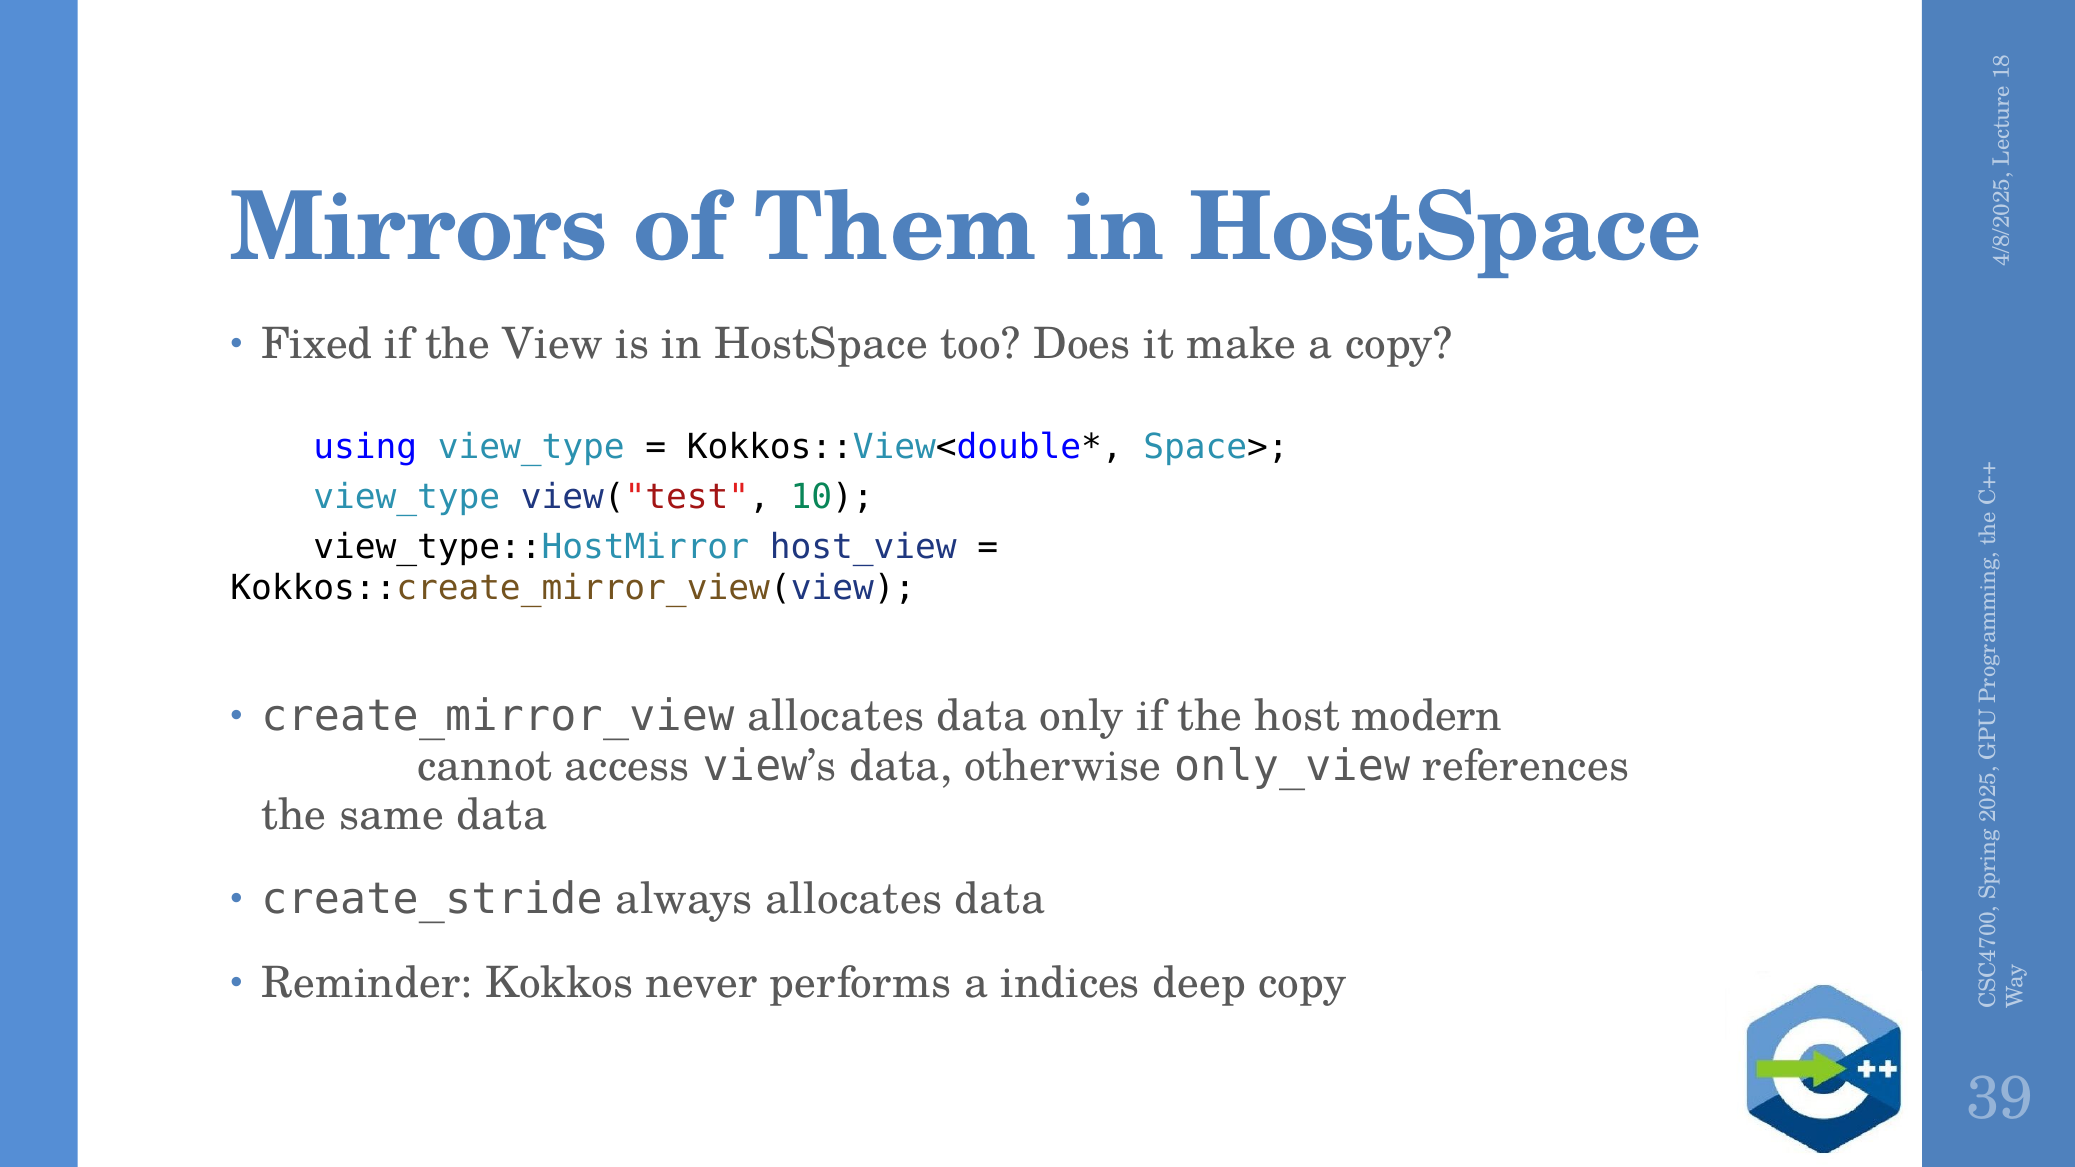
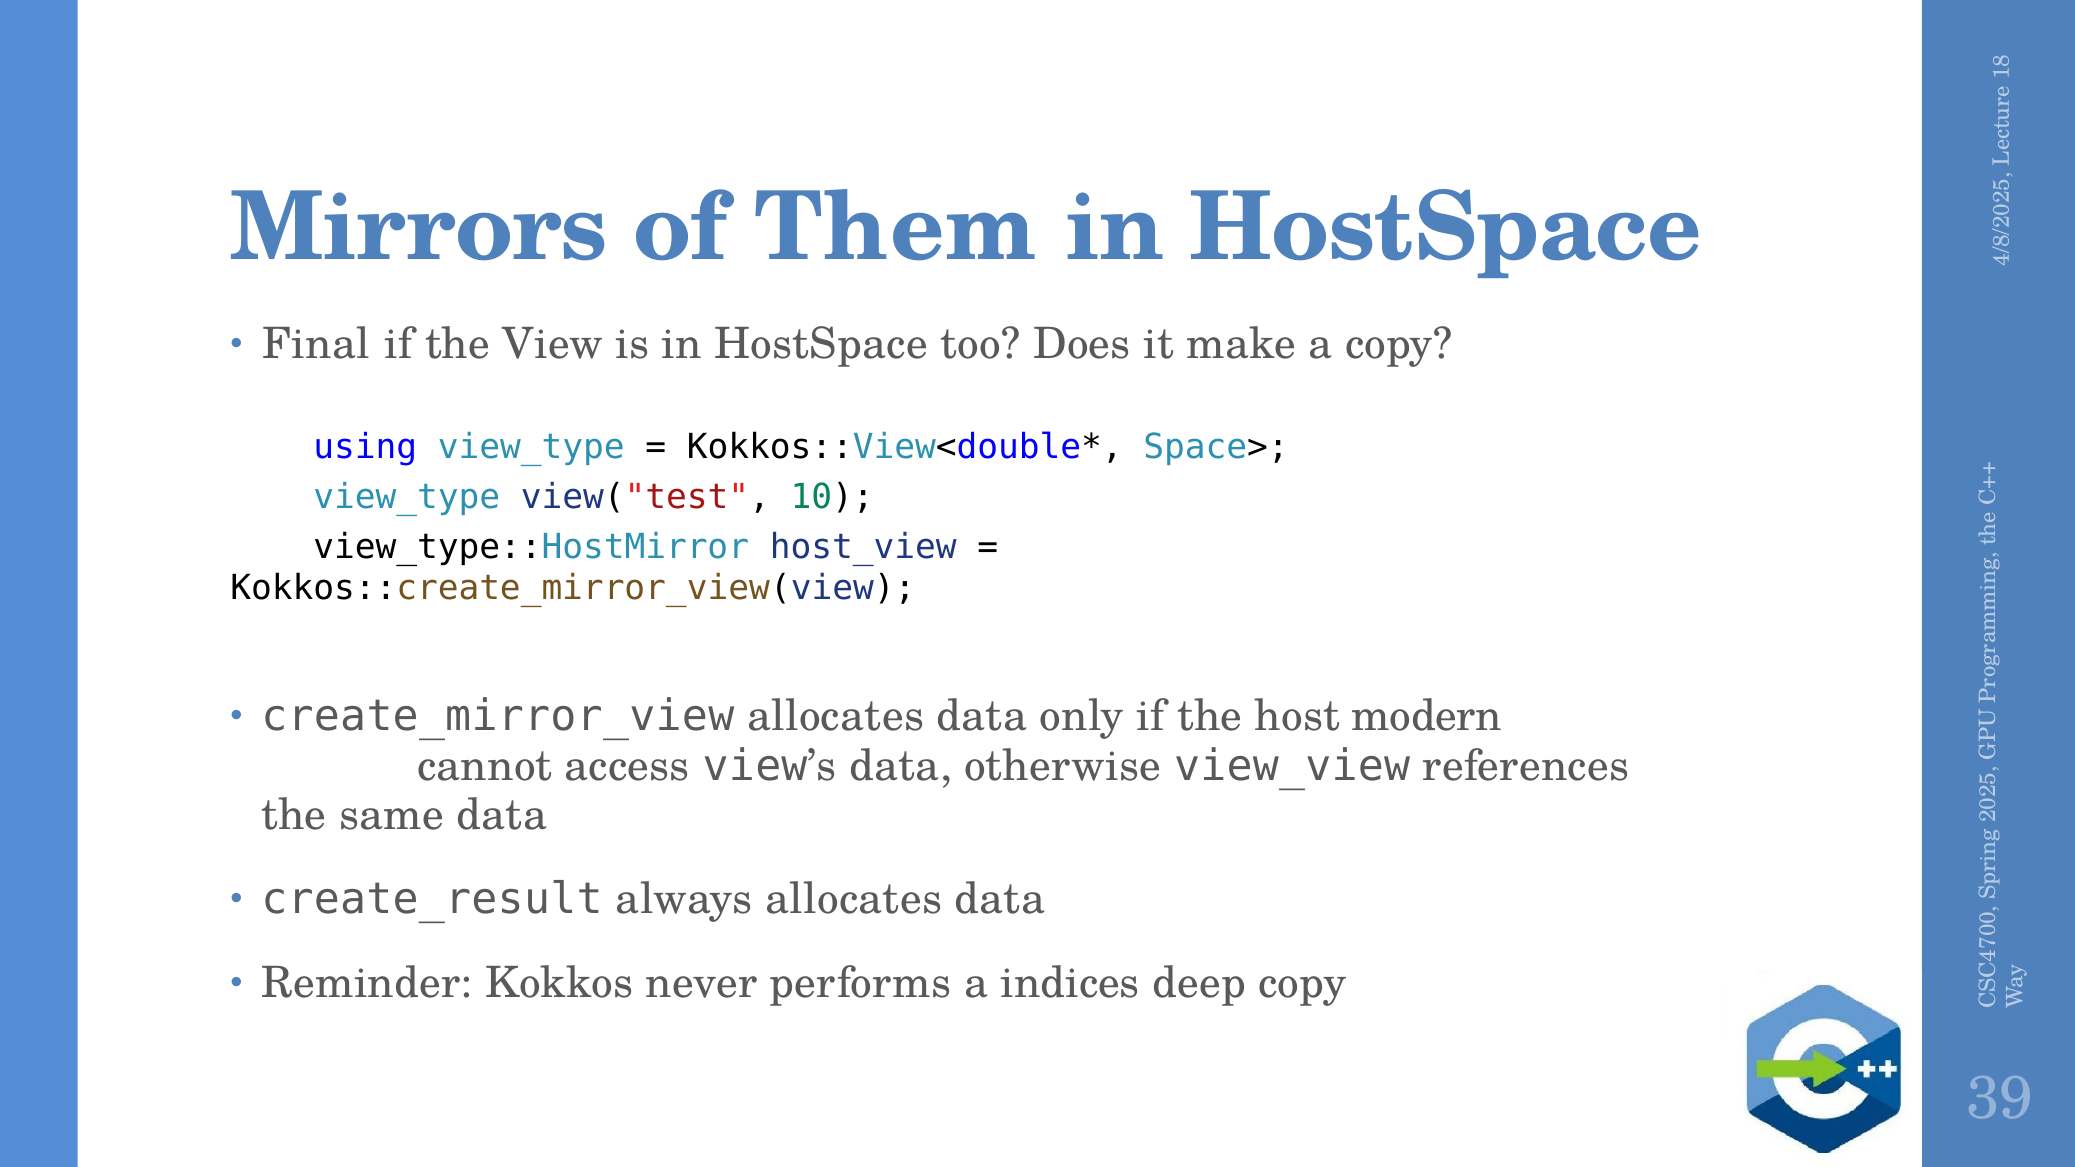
Fixed: Fixed -> Final (316, 344)
only_view: only_view -> view_view (1292, 766)
create_stride: create_stride -> create_result (432, 900)
